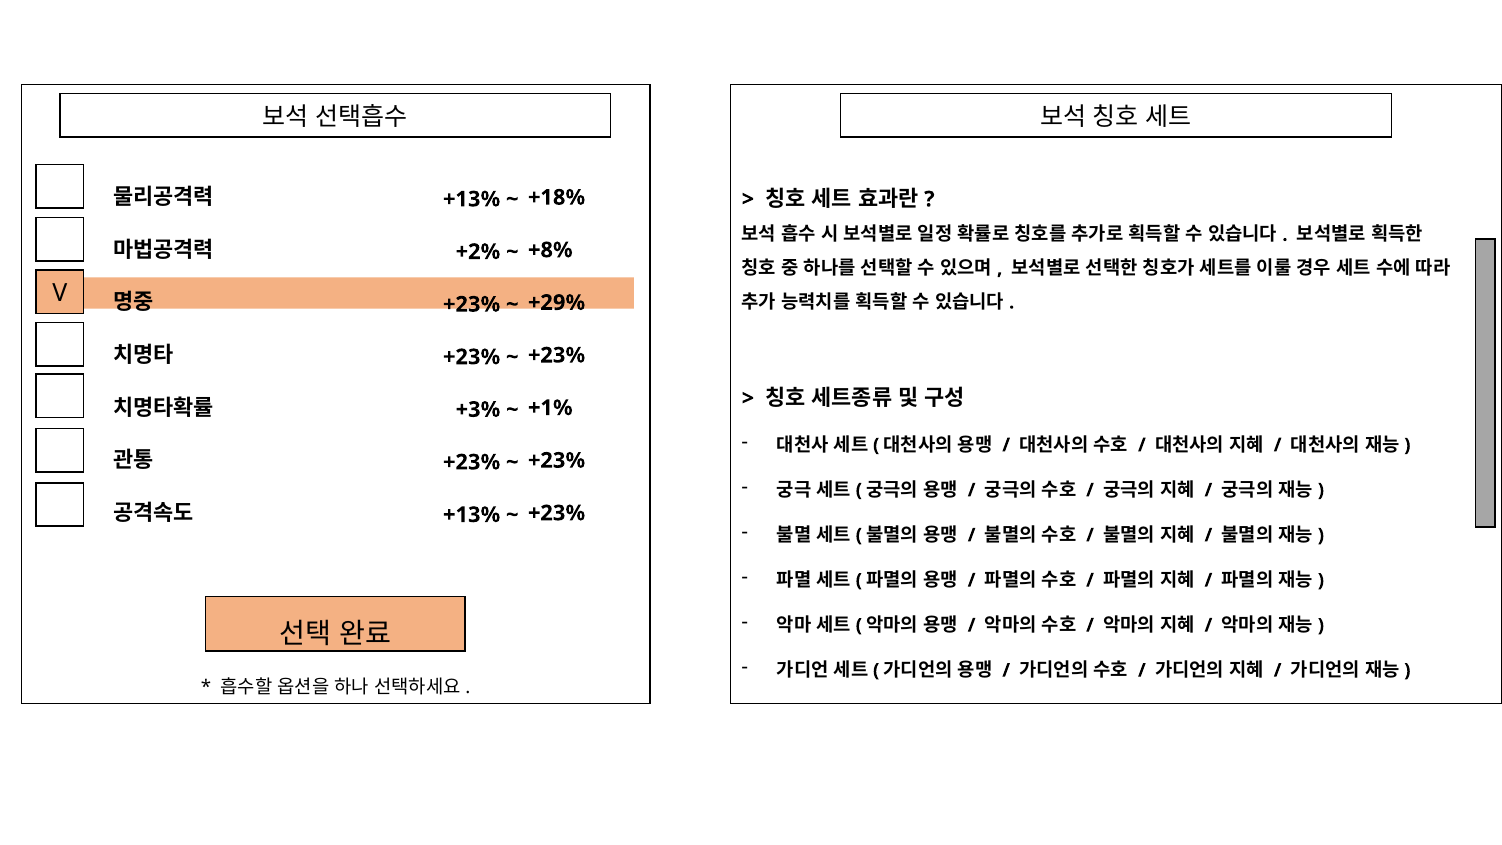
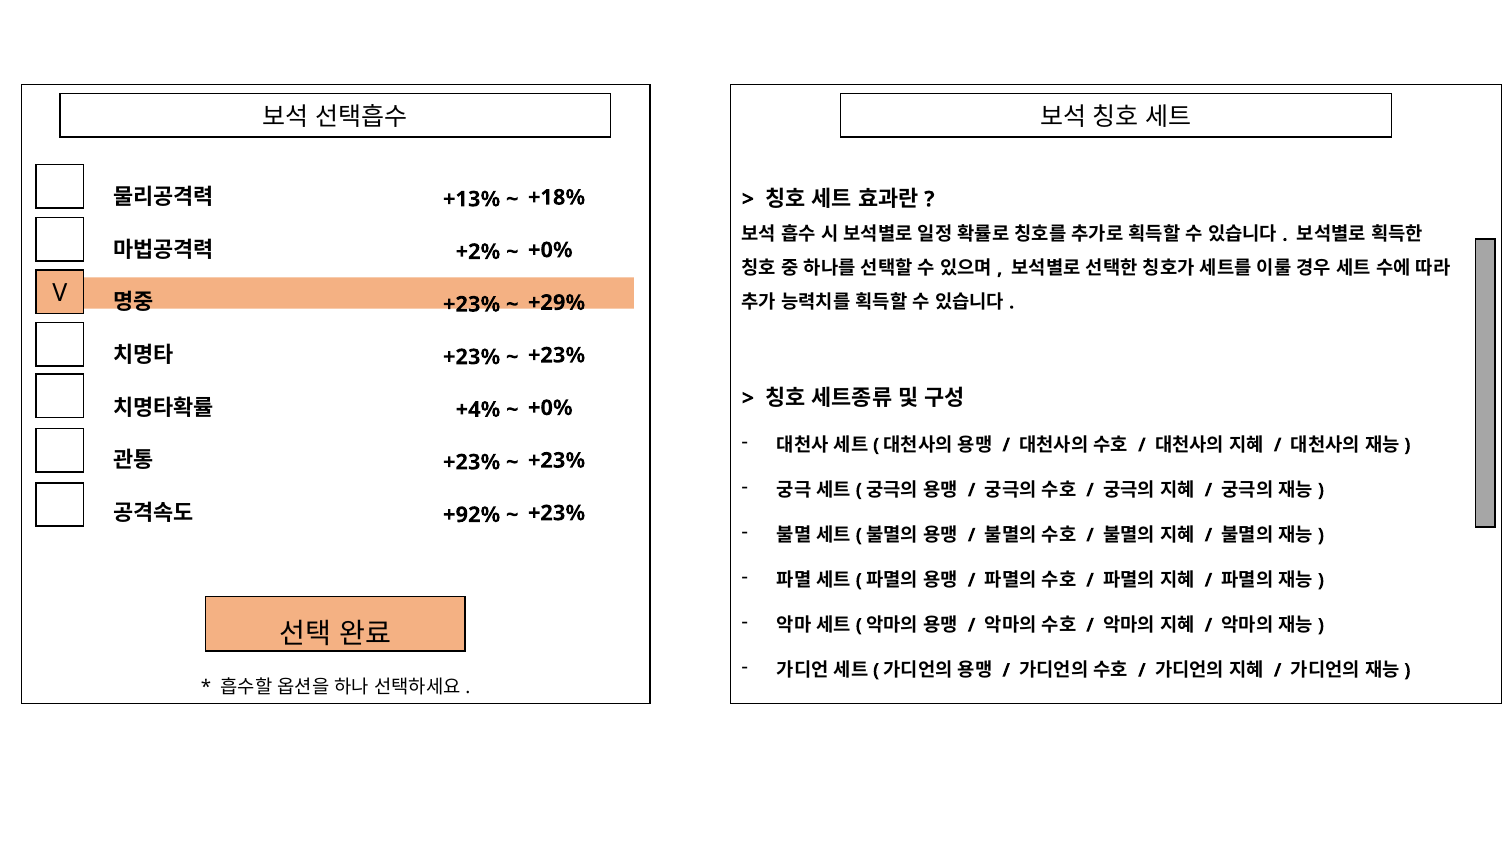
+8%: +8% -> +0% (550, 250)
+1%: +1% -> +0% (550, 408)
+3%: +3% -> +4% (478, 410)
+13%: +13% -> +92% (472, 515)
